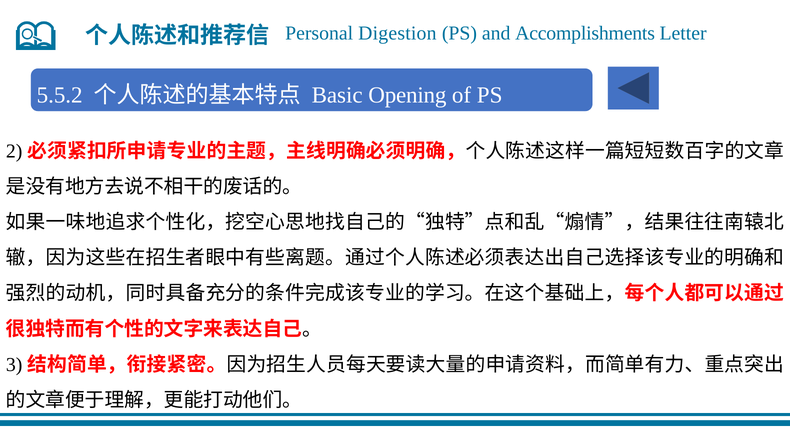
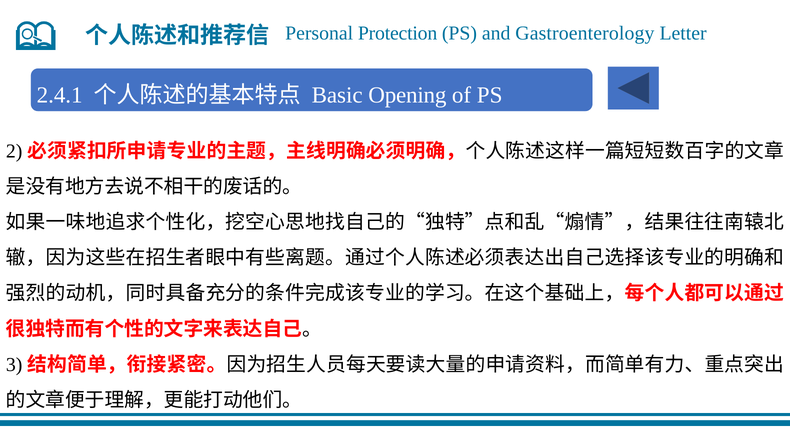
Digestion: Digestion -> Protection (398, 33)
Accomplishments: Accomplishments -> Gastroenterology (585, 33)
5.5.2: 5.5.2 -> 2.4.1 (60, 95)
